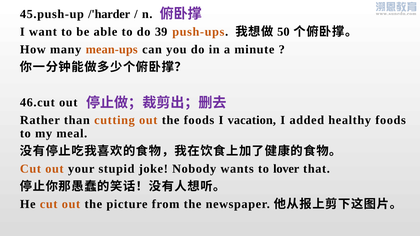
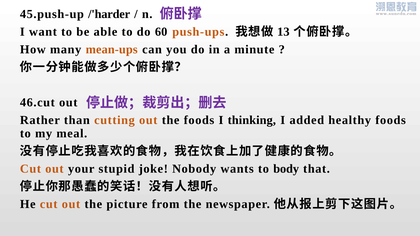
39: 39 -> 60 (161, 32)
50: 50 -> 13 (283, 32)
vacation: vacation -> thinking (252, 120)
lover: lover -> body (286, 169)
